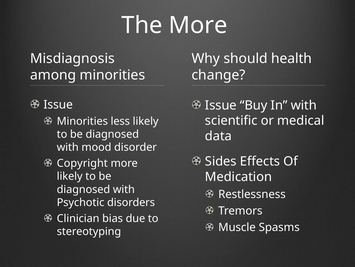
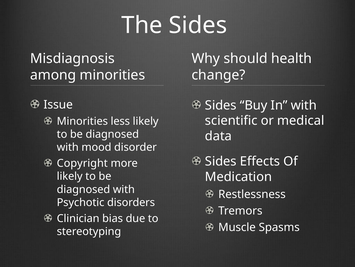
The More: More -> Sides (198, 25)
Issue: Issue -> Sides (221, 105)
